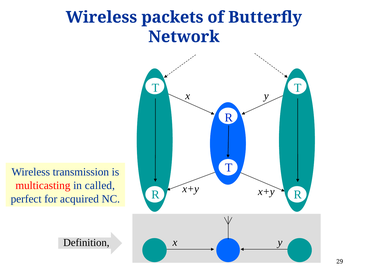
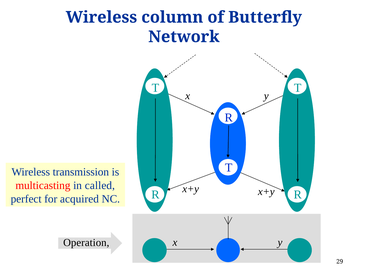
packets: packets -> column (172, 17)
Definition: Definition -> Operation (86, 242)
